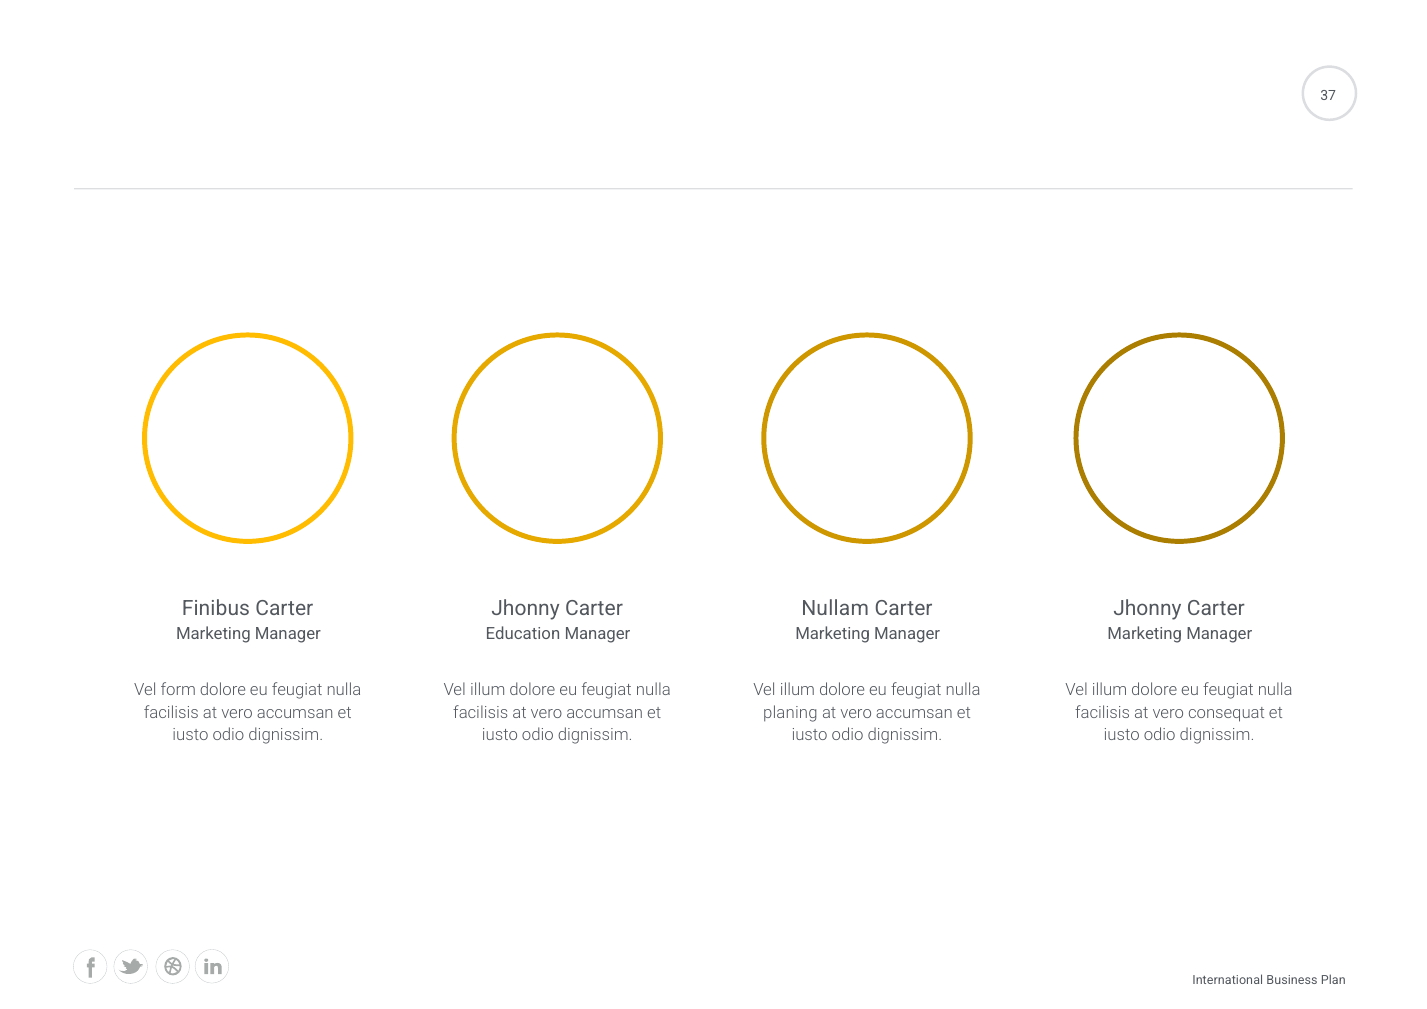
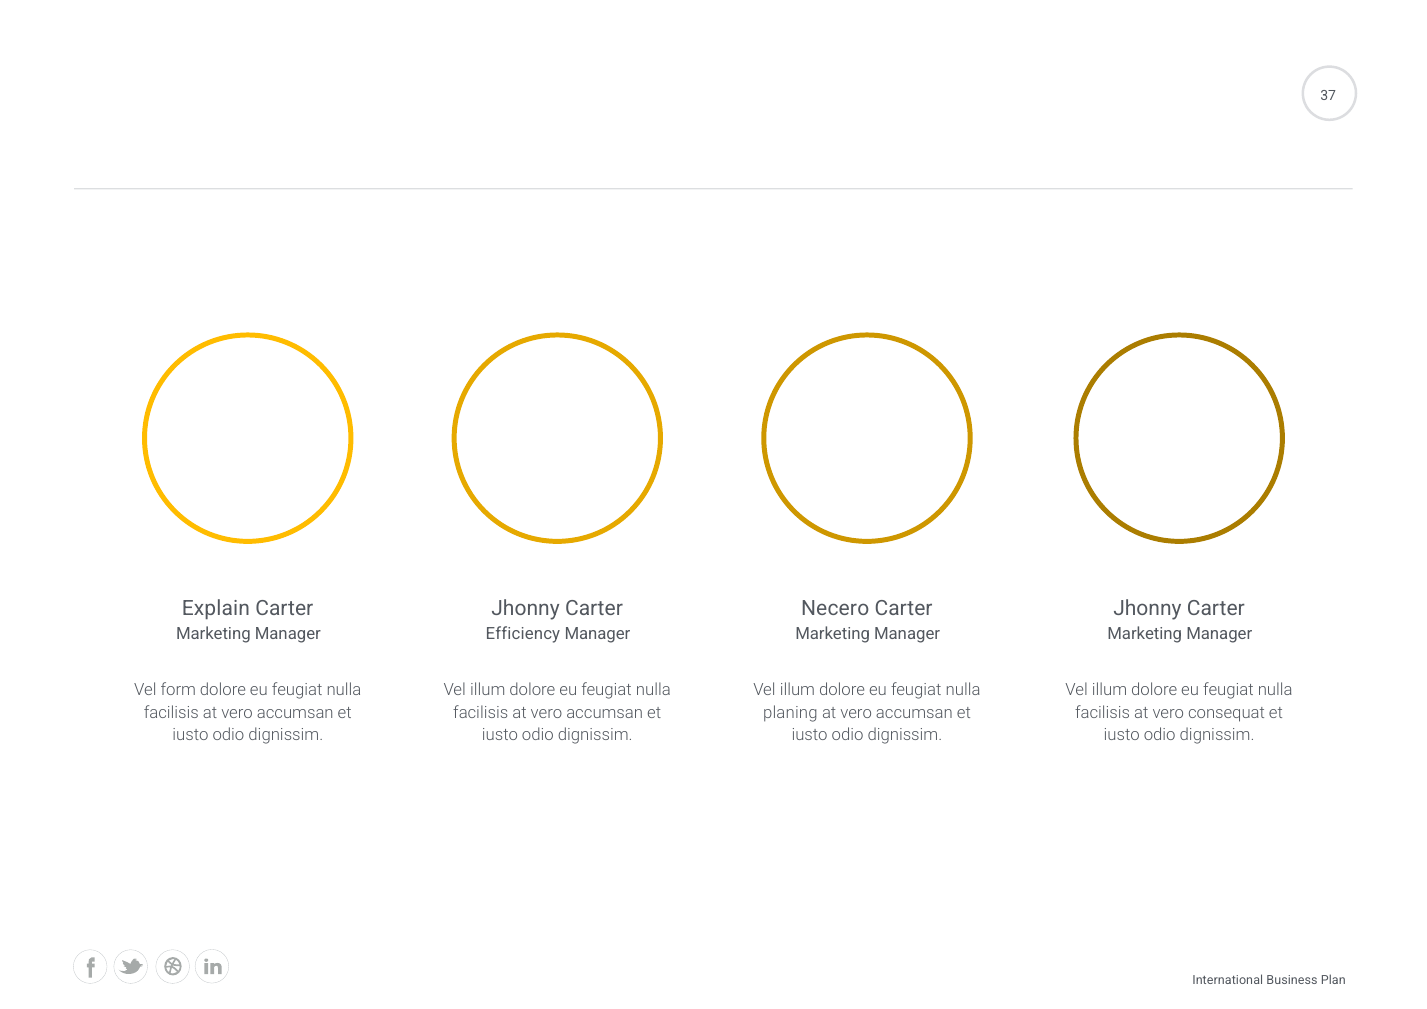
Finibus: Finibus -> Explain (216, 609)
Nullam: Nullam -> Necero (835, 609)
Education: Education -> Efficiency (523, 634)
